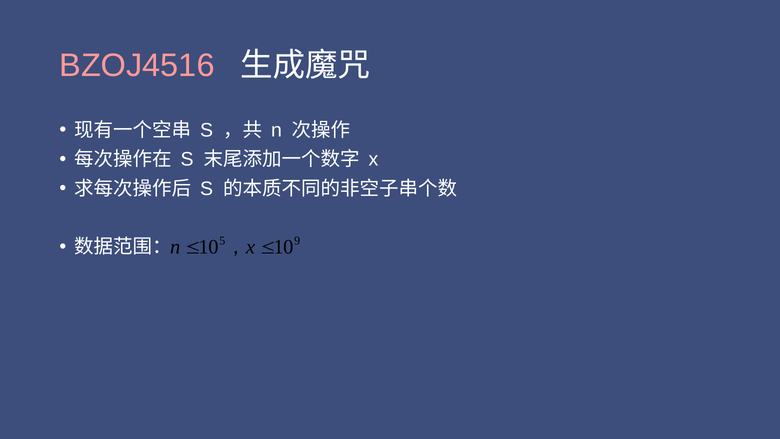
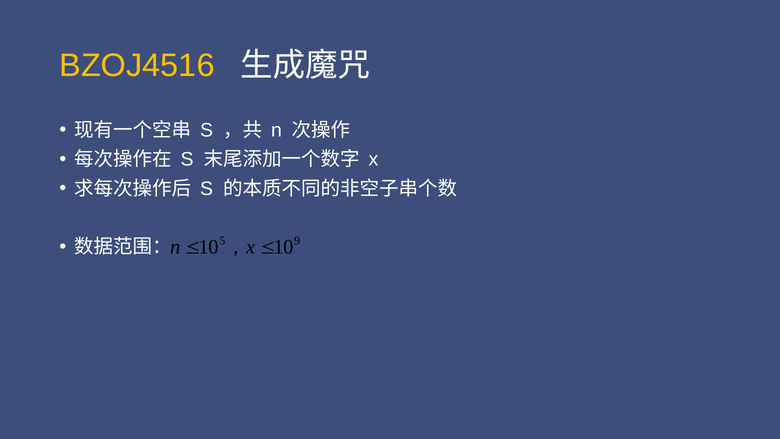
BZOJ4516 colour: pink -> yellow (137, 66)
